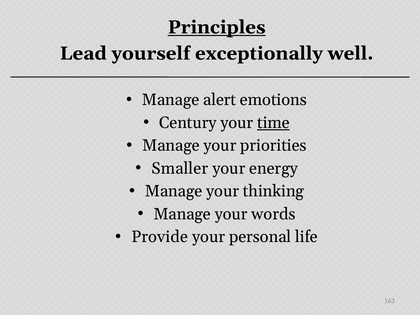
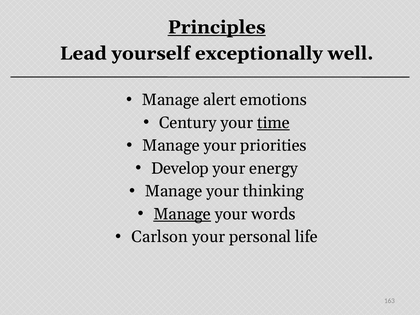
Smaller: Smaller -> Develop (180, 168)
Manage underline: none -> present (182, 214)
Provide: Provide -> Carlson (160, 237)
